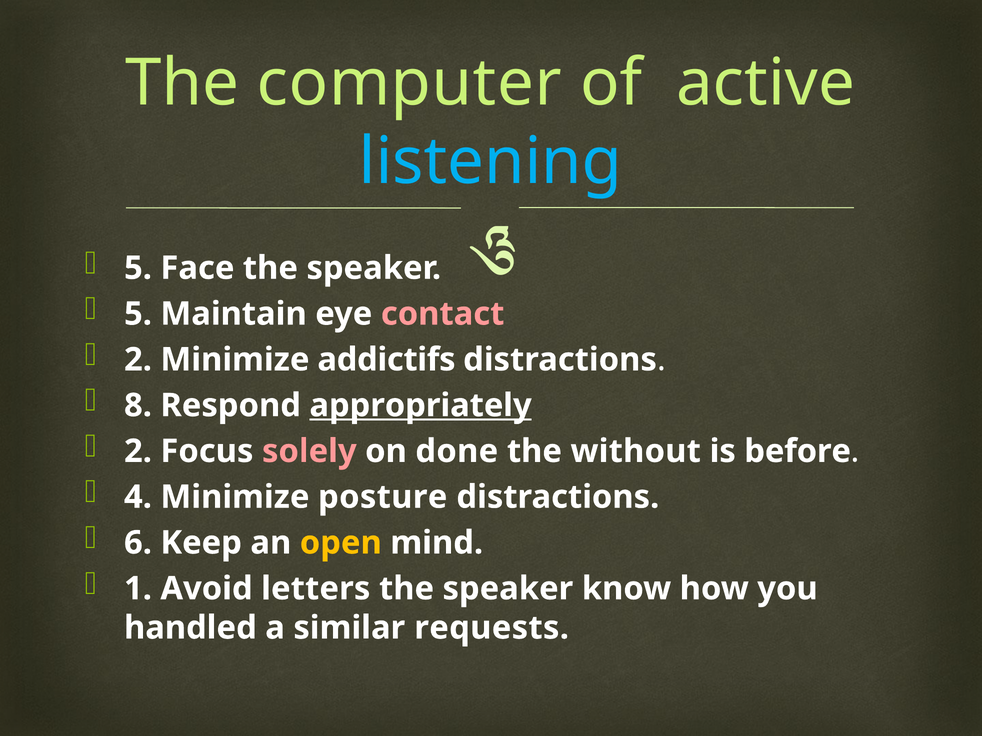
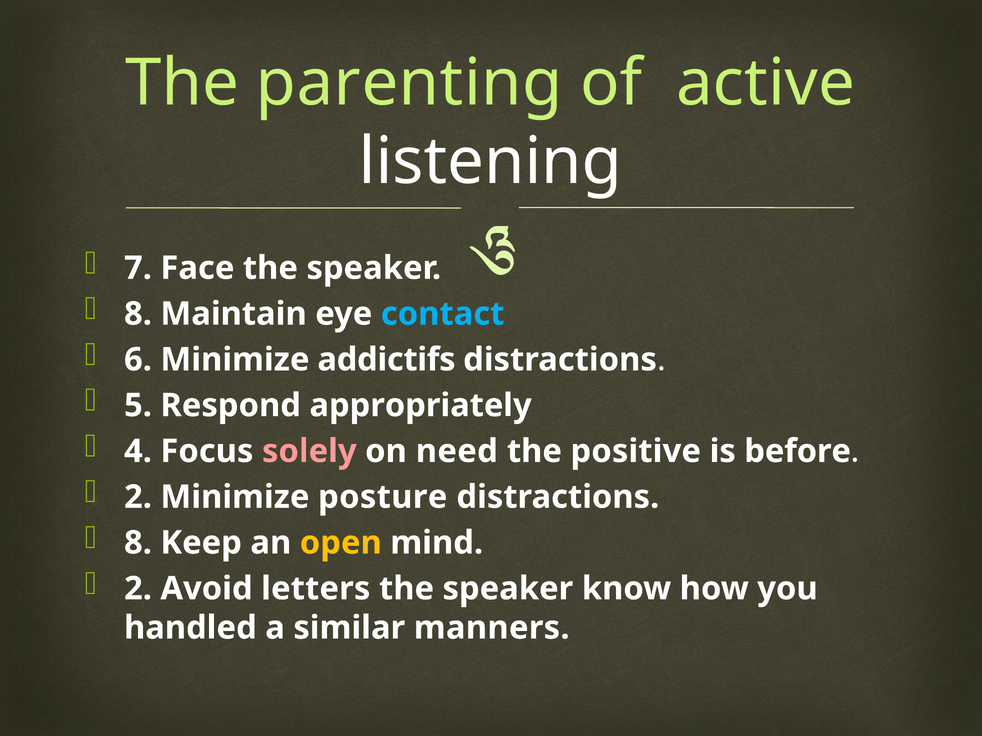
computer: computer -> parenting (409, 83)
listening colour: light blue -> white (490, 162)
5: 5 -> 7 (138, 268)
5: 5 -> 8 (138, 314)
contact colour: pink -> light blue (443, 314)
2: 2 -> 6 (138, 360)
8: 8 -> 5 (138, 406)
appropriately underline: present -> none (421, 406)
2: 2 -> 4 (138, 452)
done: done -> need (457, 452)
without: without -> positive (636, 452)
4: 4 -> 2 (138, 497)
6: 6 -> 8 (138, 543)
1: 1 -> 2 (138, 589)
requests: requests -> manners (492, 628)
